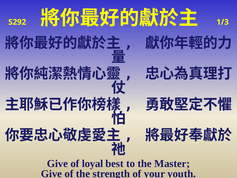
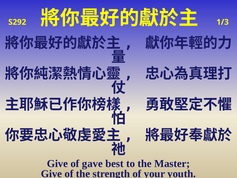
of loyal: loyal -> gave (92, 163)
